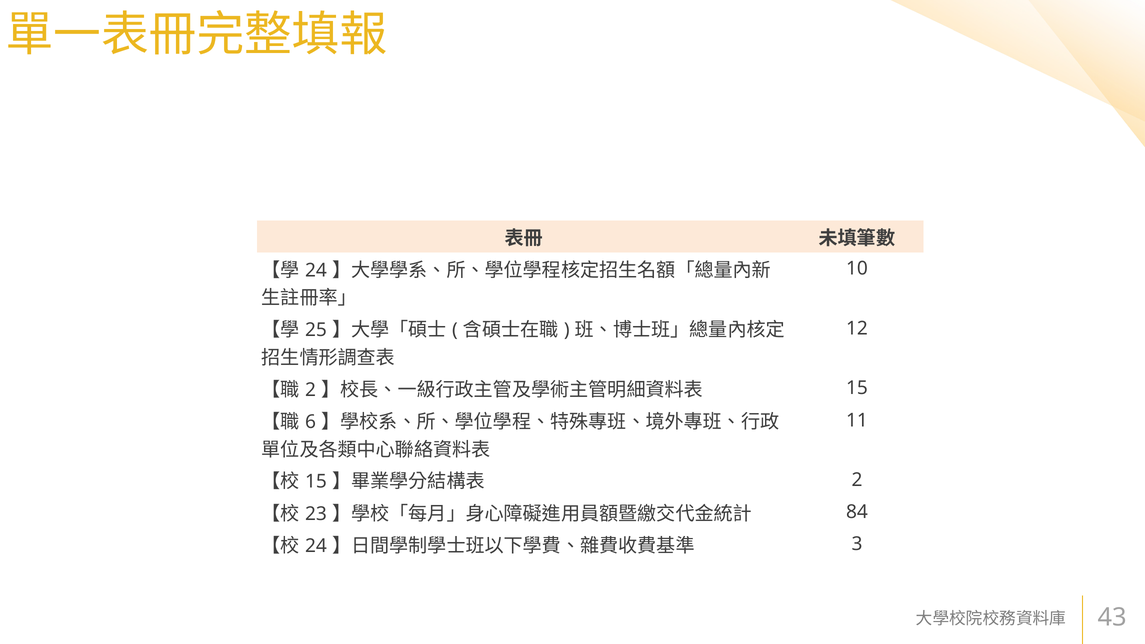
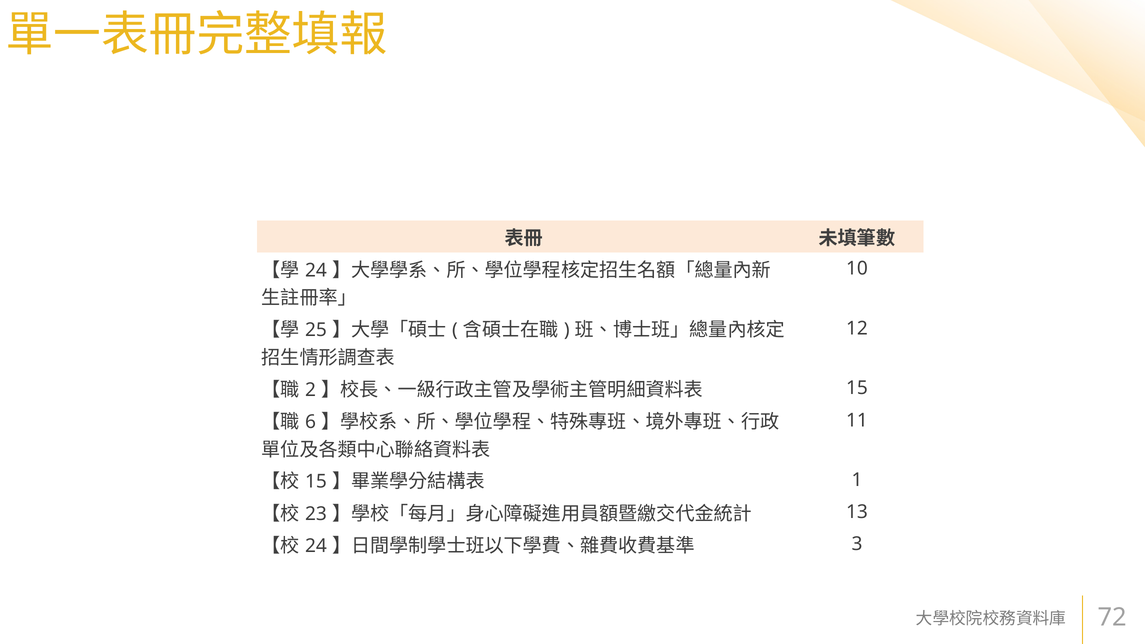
2: 2 -> 1 (857, 480)
84: 84 -> 13 (857, 512)
43: 43 -> 72 (1113, 617)
